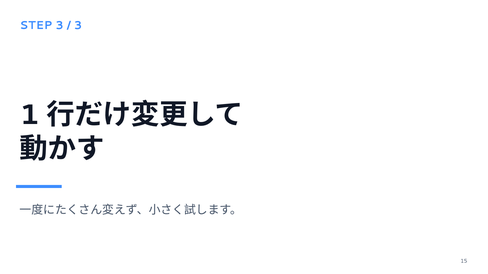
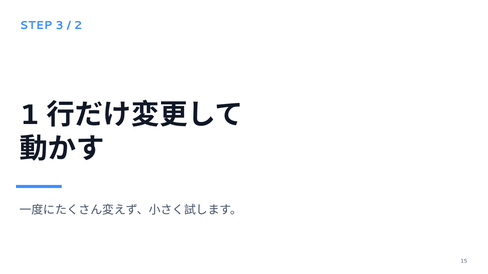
3: 3 -> 2 (78, 25)
